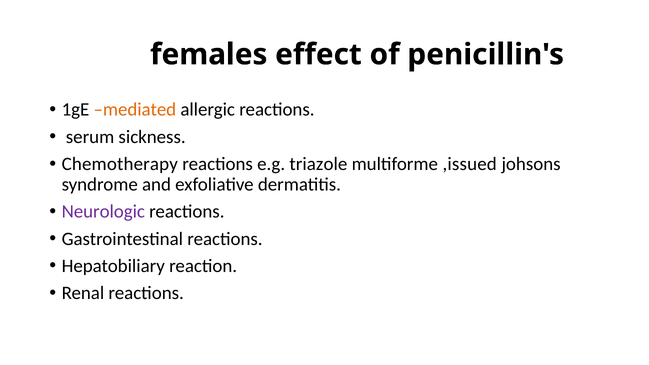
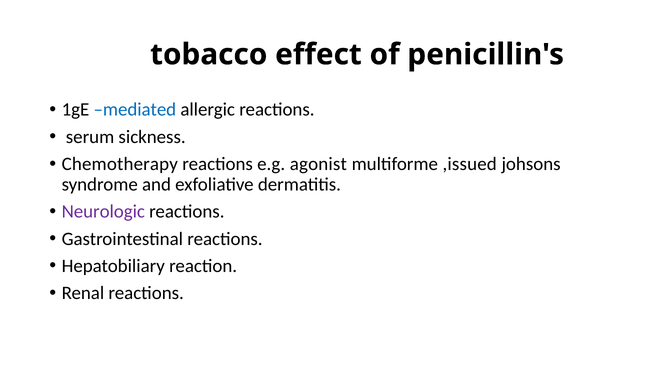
females: females -> tobacco (209, 55)
mediated colour: orange -> blue (135, 110)
triazole: triazole -> agonist (318, 164)
